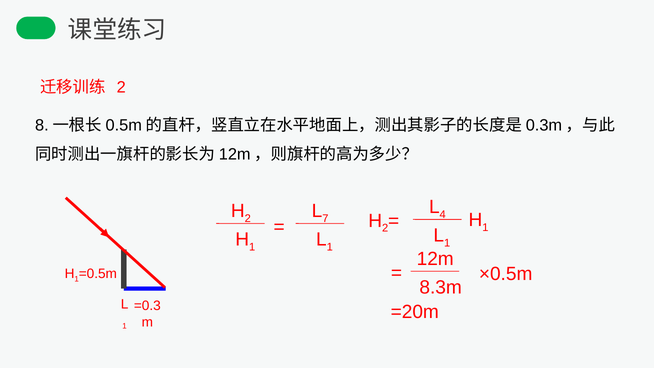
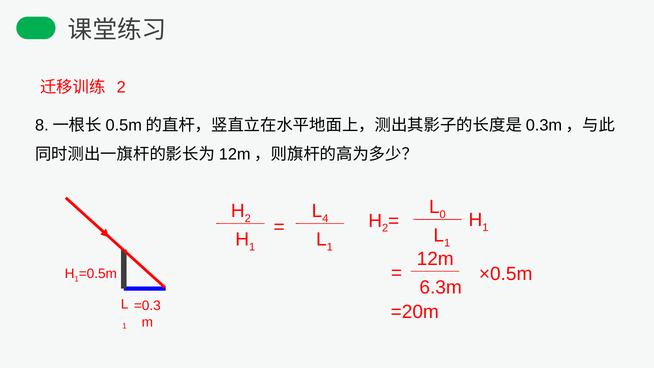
4: 4 -> 0 (443, 214)
7: 7 -> 4 (325, 218)
8.3m: 8.3m -> 6.3m (441, 287)
